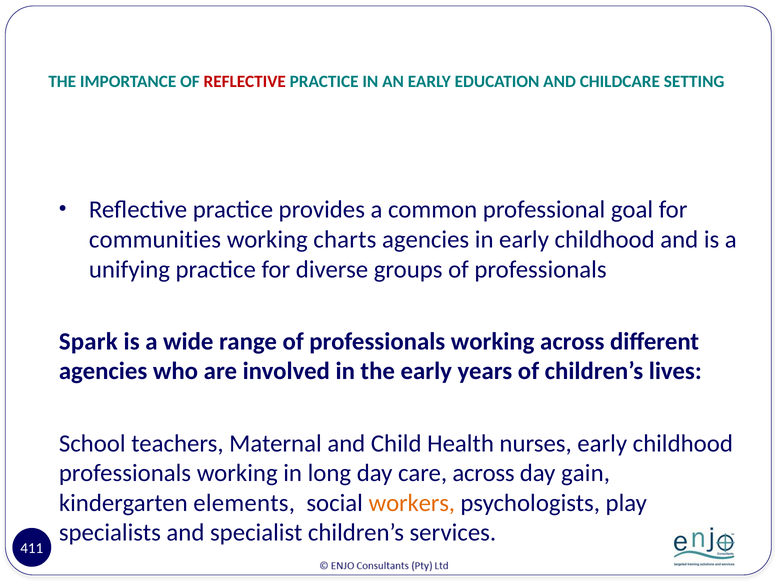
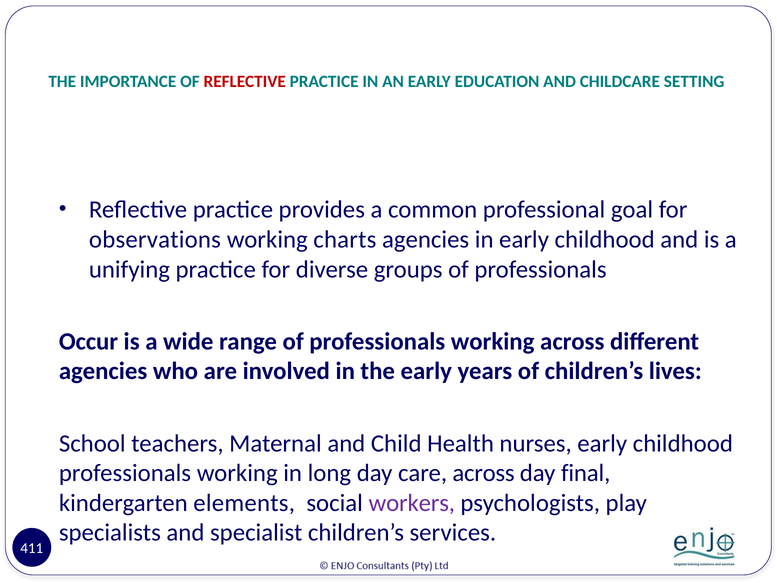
communities: communities -> observations (155, 239)
Spark: Spark -> Occur (88, 341)
gain: gain -> final (586, 473)
workers colour: orange -> purple (412, 503)
